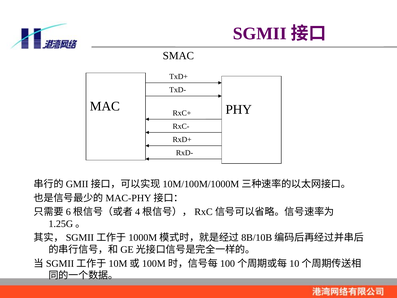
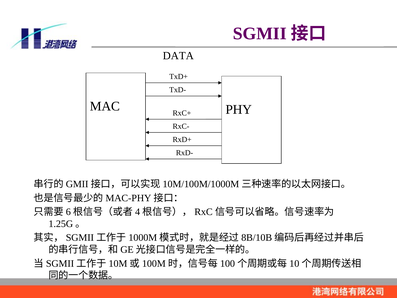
SMAC: SMAC -> DATA (178, 56)
